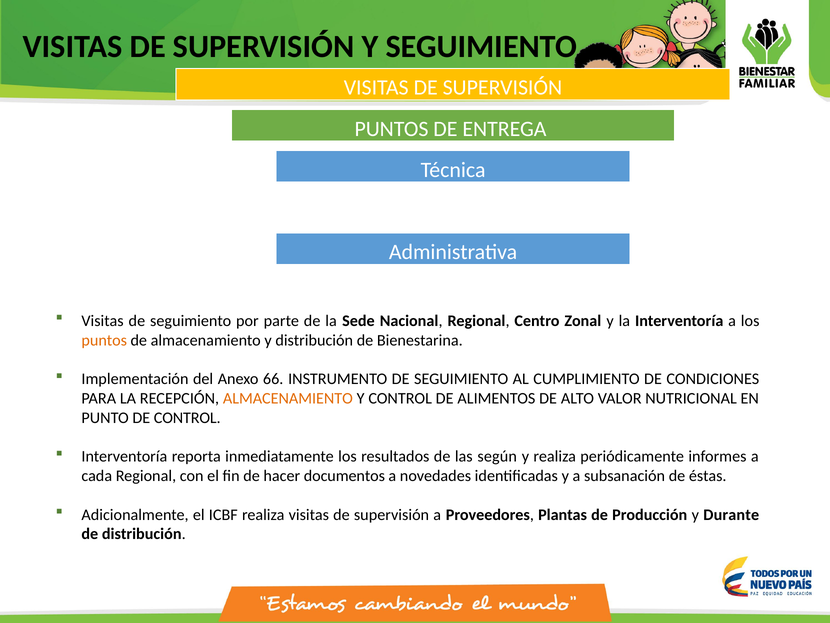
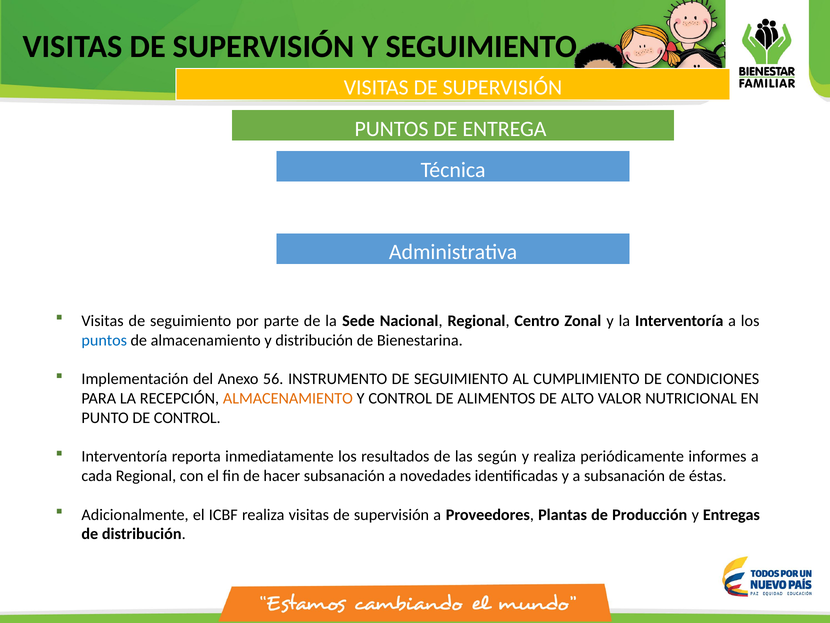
puntos colour: orange -> blue (104, 340)
66: 66 -> 56 (273, 379)
hacer documentos: documentos -> subsanación (344, 476)
Durante: Durante -> Entregas (731, 514)
